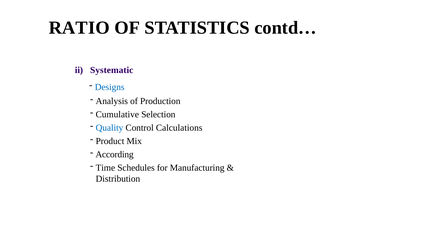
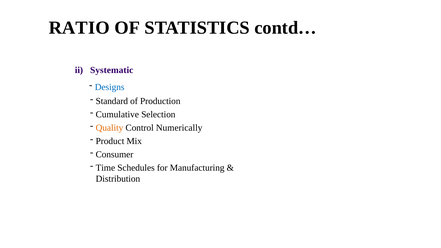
Analysis: Analysis -> Standard (112, 101)
Quality colour: blue -> orange (110, 128)
Calculations: Calculations -> Numerically (179, 128)
According: According -> Consumer (115, 154)
